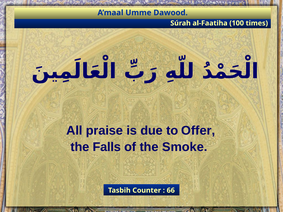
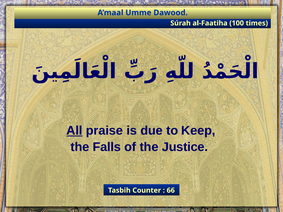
All underline: none -> present (74, 131)
Offer: Offer -> Keep (198, 131)
Smoke: Smoke -> Justice (185, 147)
